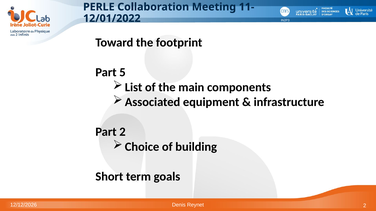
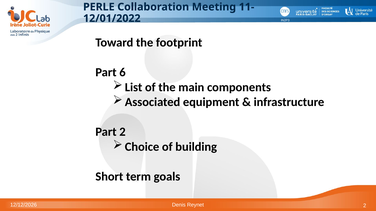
5: 5 -> 6 (122, 73)
